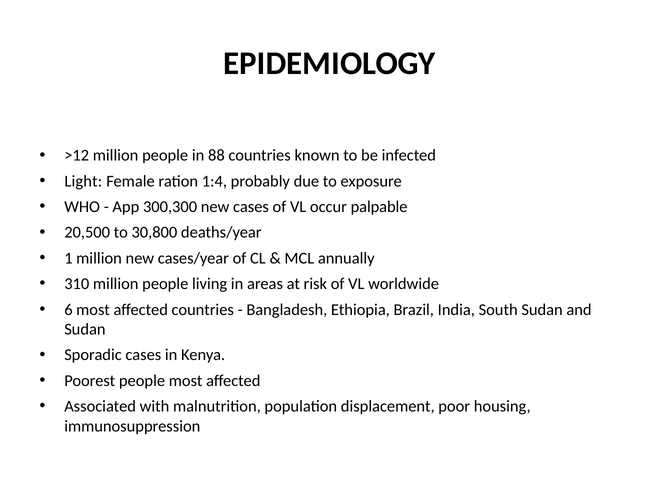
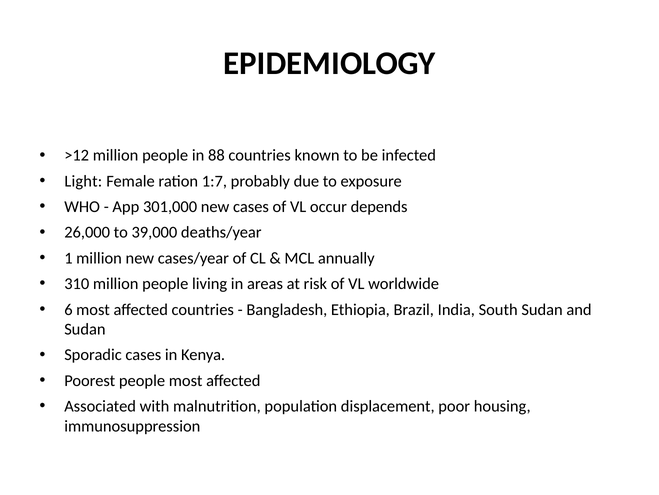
1:4: 1:4 -> 1:7 (214, 181)
300,300: 300,300 -> 301,000 (170, 207)
palpable: palpable -> depends (379, 207)
20,500: 20,500 -> 26,000 (87, 232)
30,800: 30,800 -> 39,000 (154, 232)
